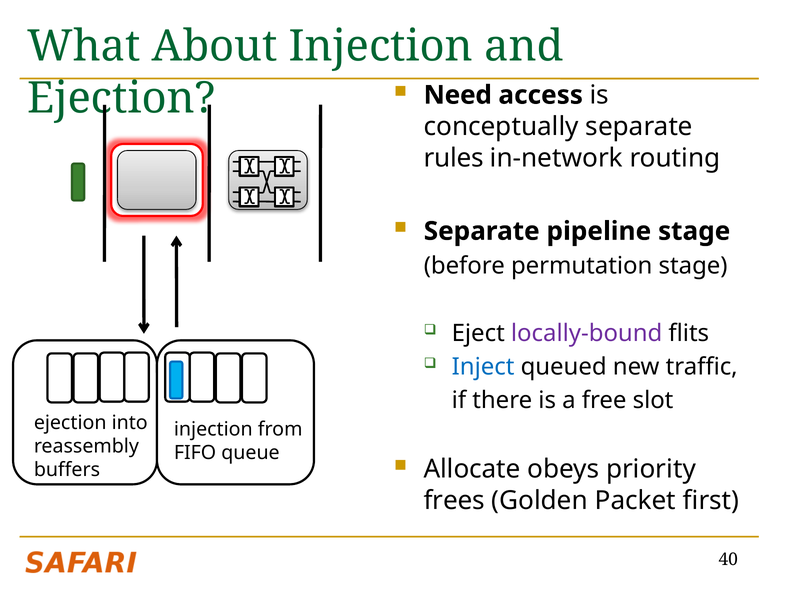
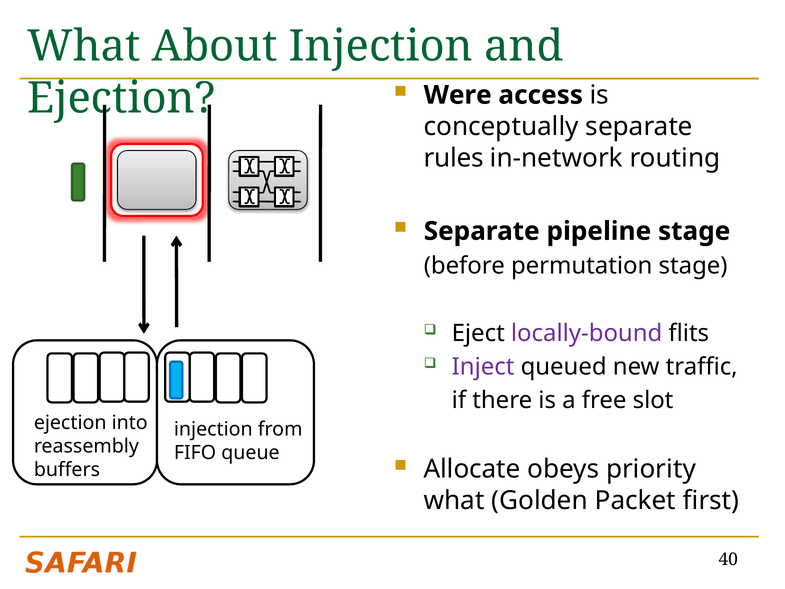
Need: Need -> Were (458, 95)
Inject colour: blue -> purple (483, 367)
frees: frees -> what (454, 500)
